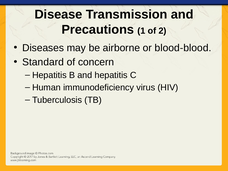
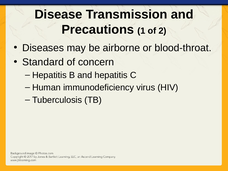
blood-blood: blood-blood -> blood-throat (183, 48)
